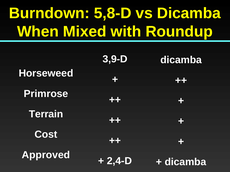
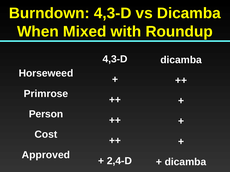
Burndown 5,8-D: 5,8-D -> 4,3-D (113, 13)
3,9-D: 3,9-D -> 4,3-D (115, 59)
Terrain: Terrain -> Person (46, 114)
